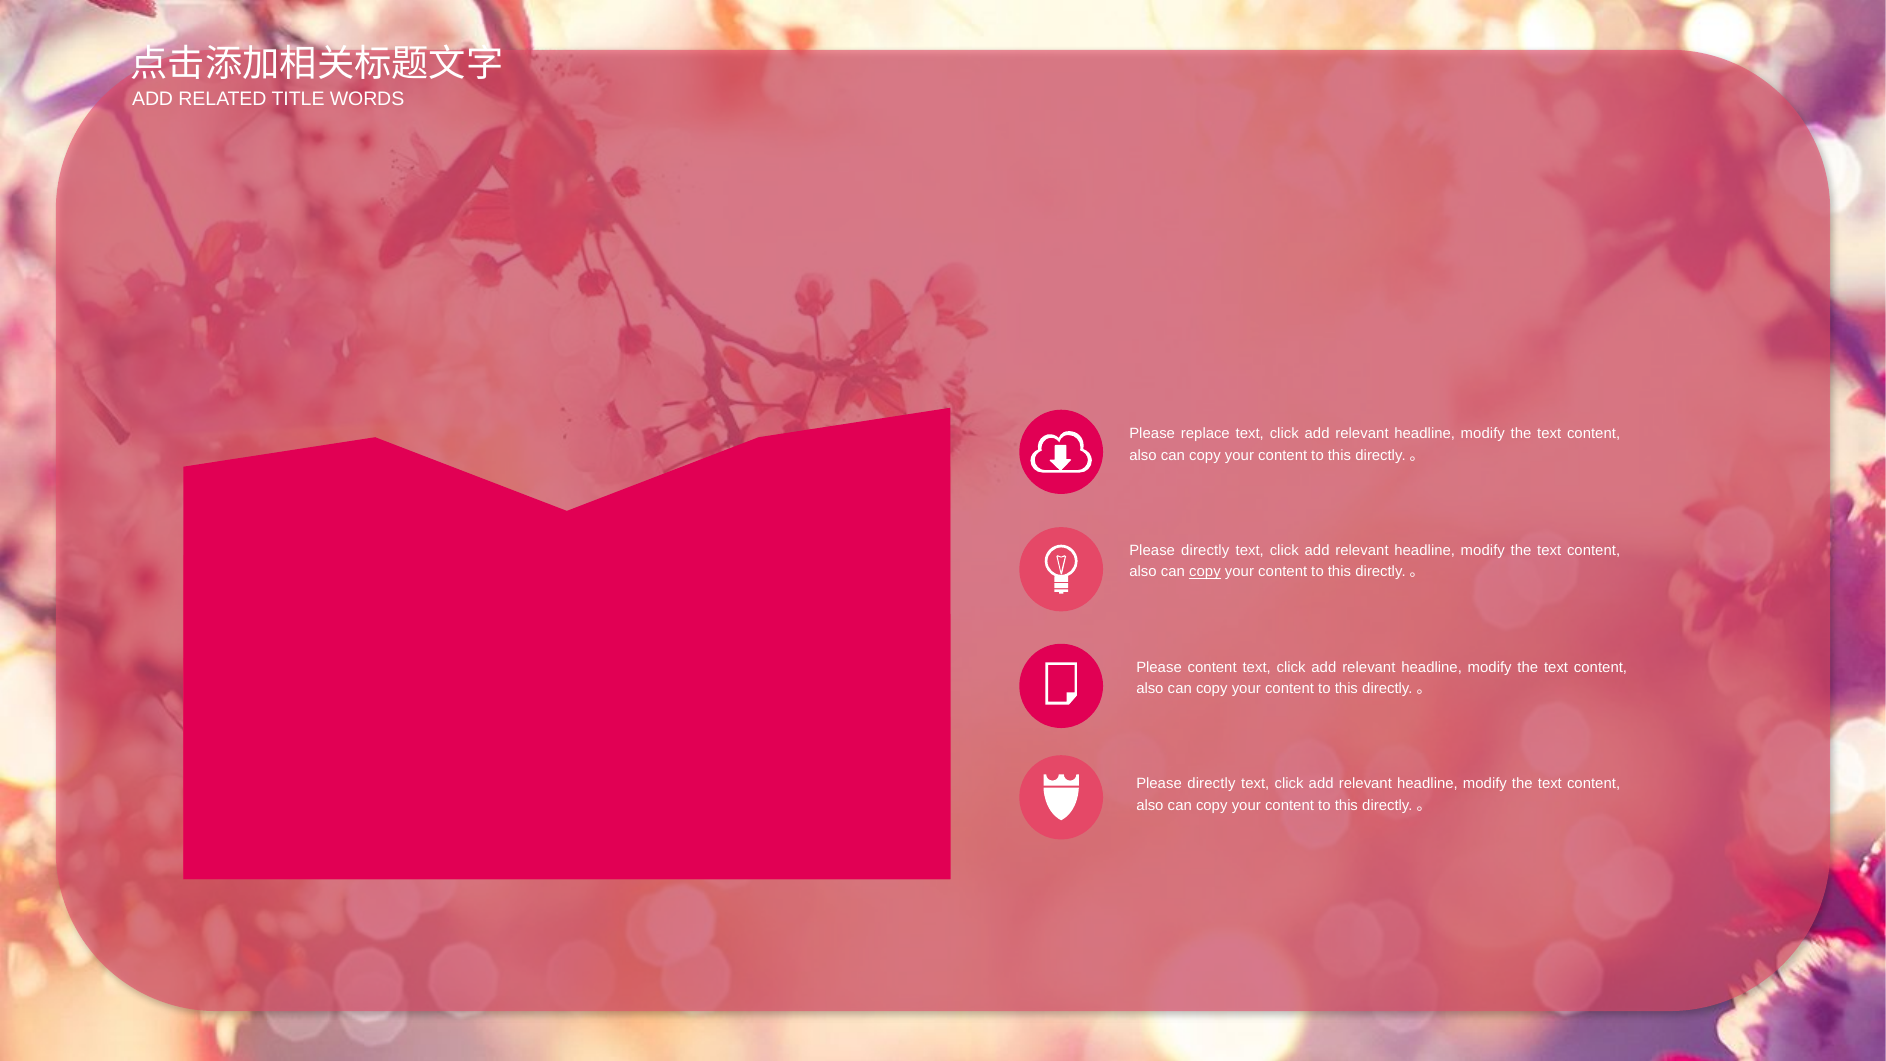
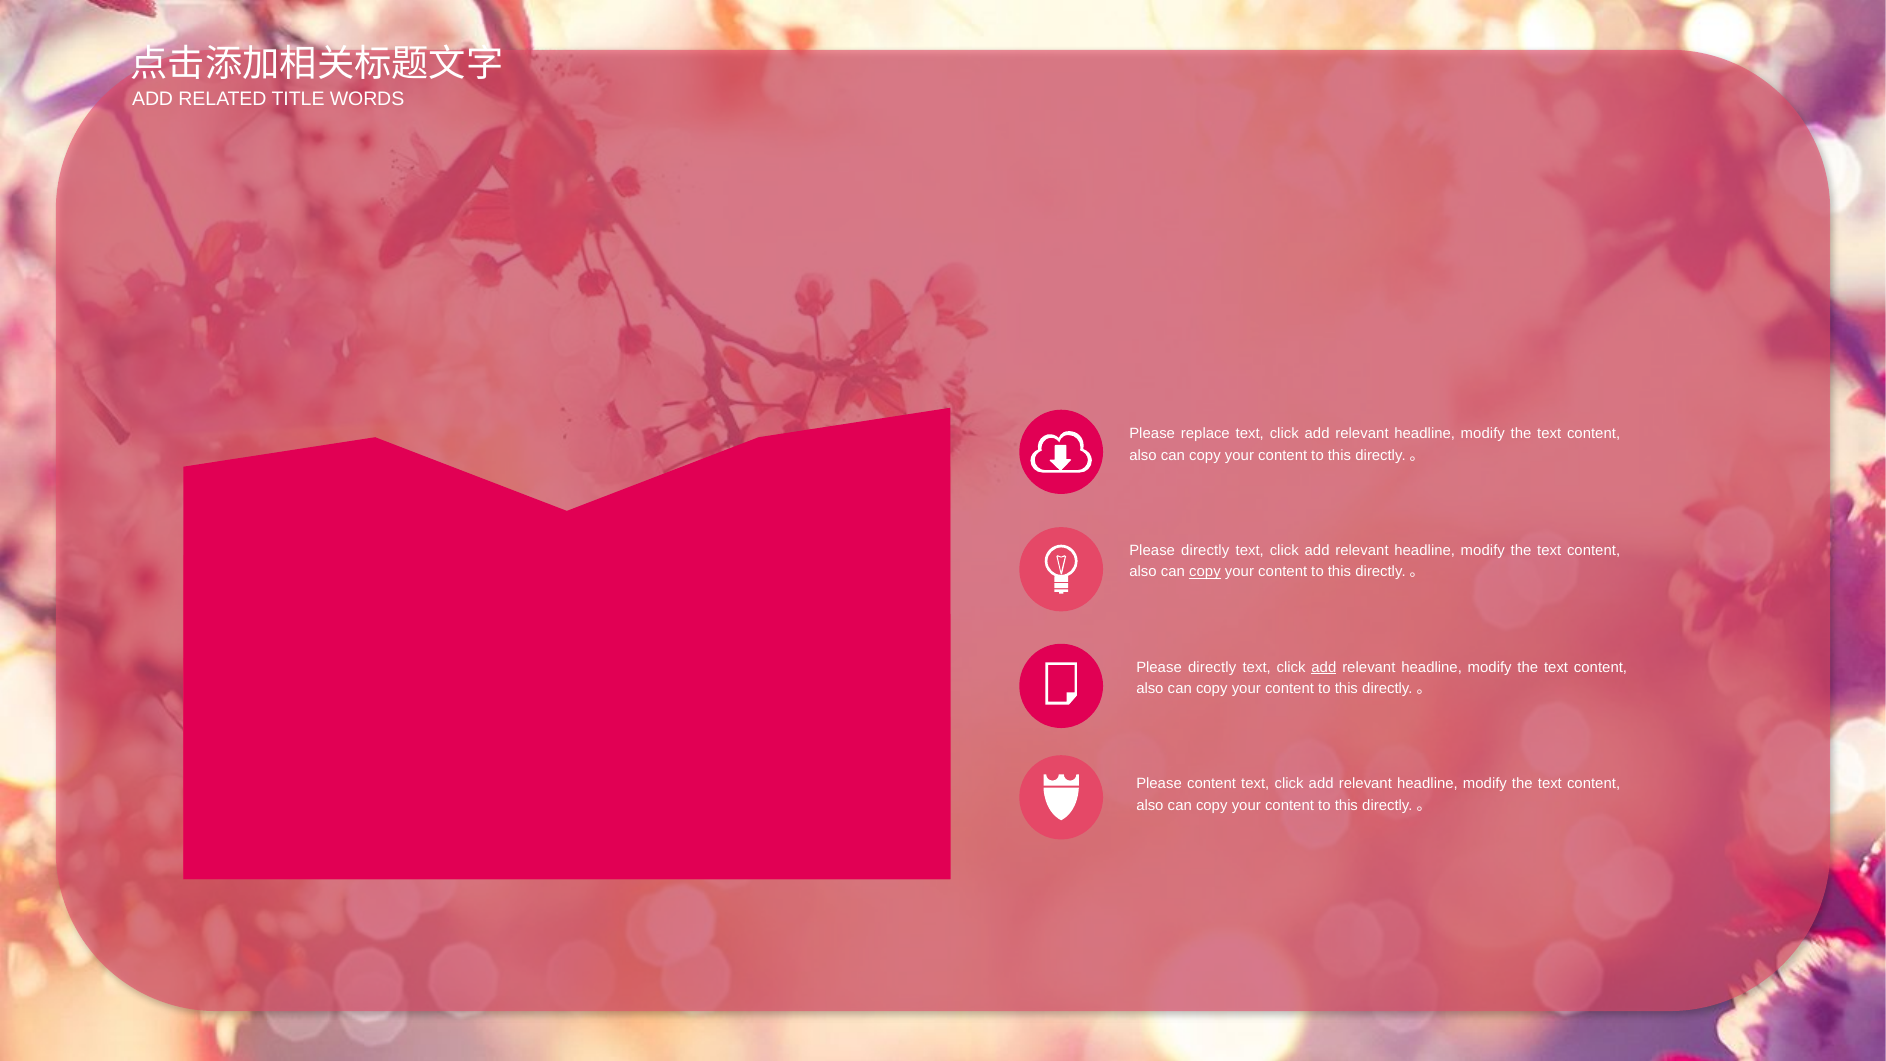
content: content -> directly (1212, 667)
add underline: none -> present (1324, 667)
directly: directly -> content (1211, 784)
